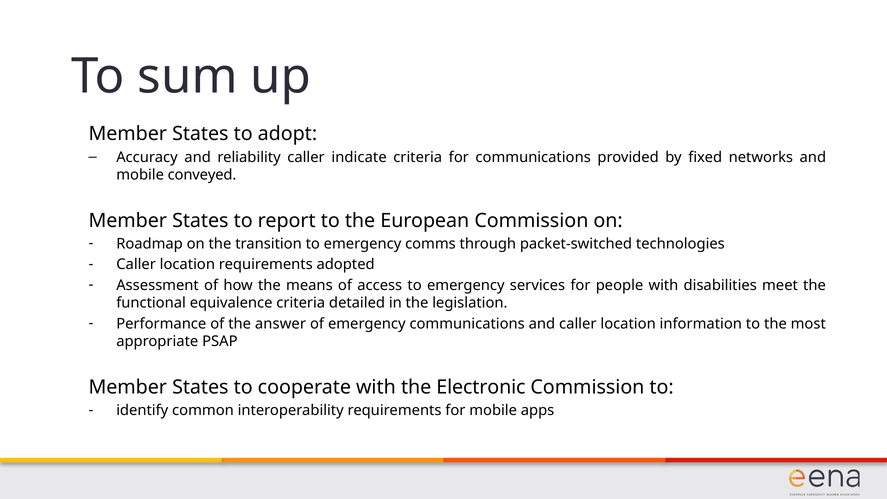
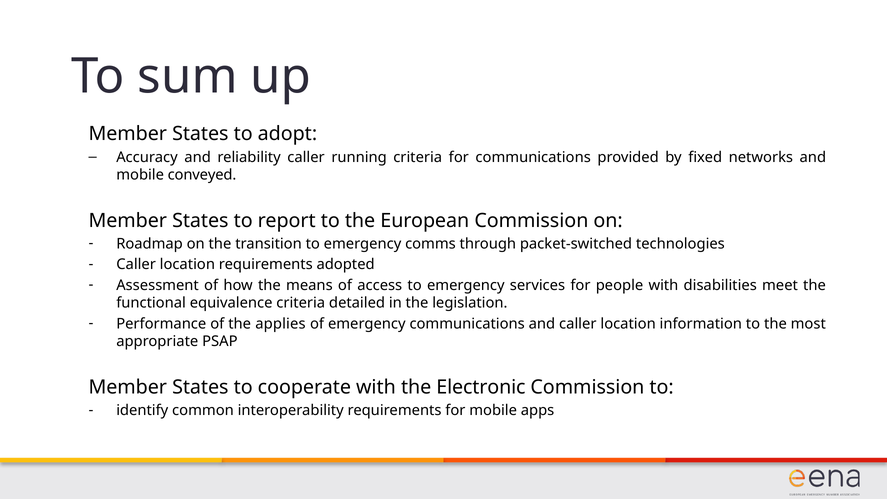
indicate: indicate -> running (359, 157)
answer: answer -> applies (280, 324)
